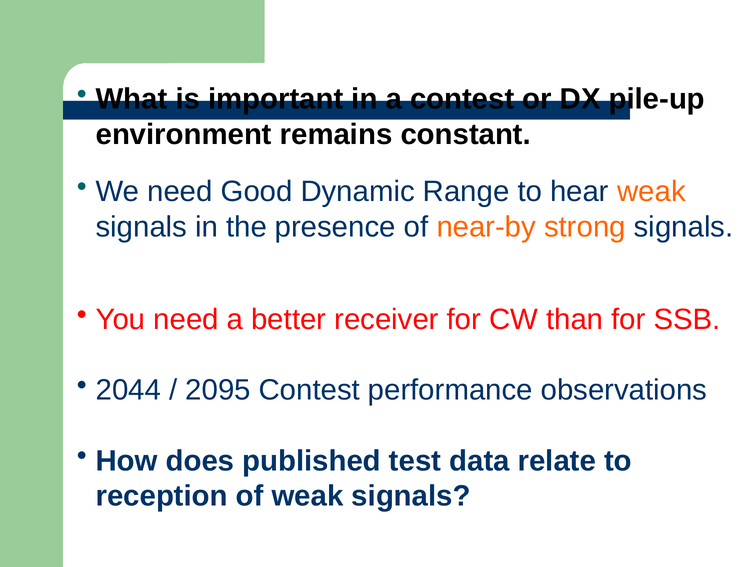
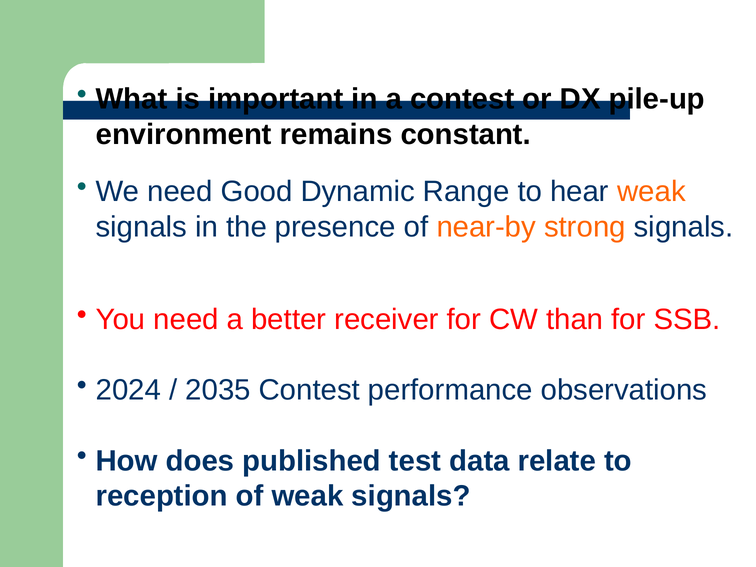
2044: 2044 -> 2024 (128, 390)
2095: 2095 -> 2035 (218, 390)
